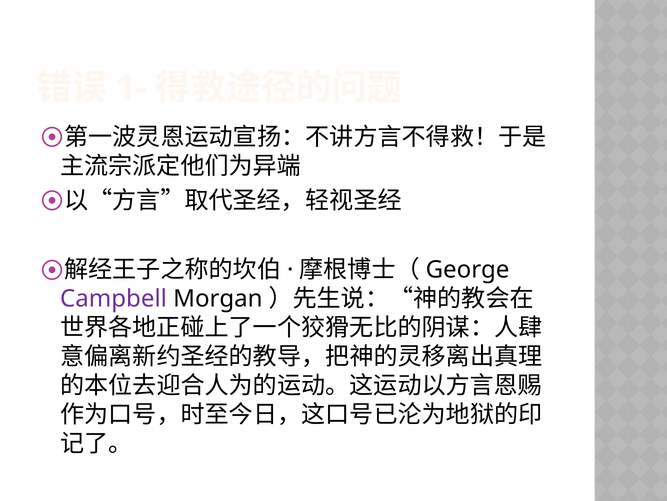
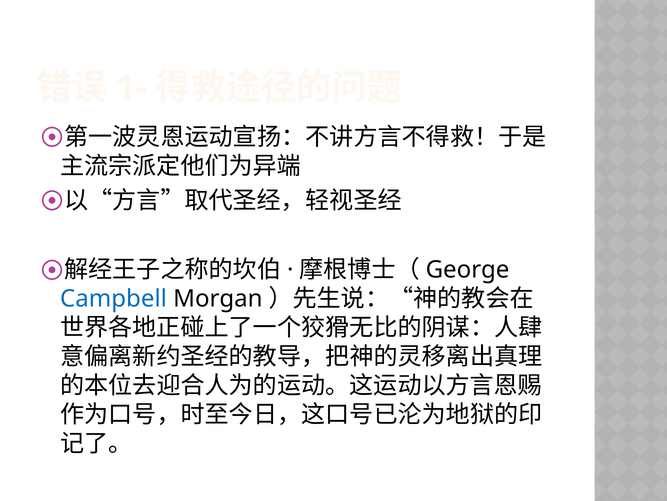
Campbell colour: purple -> blue (113, 298)
